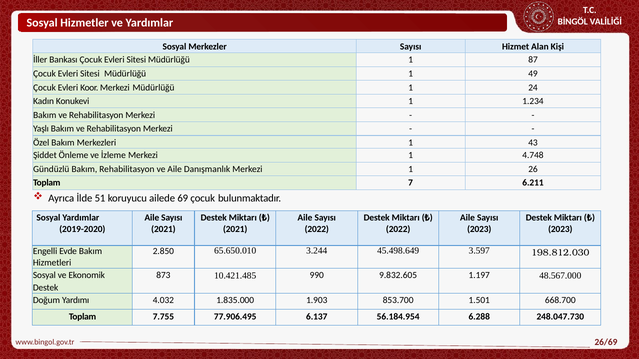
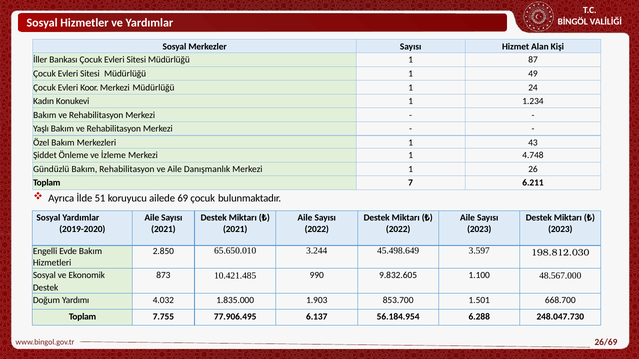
1.197: 1.197 -> 1.100 (479, 275)
